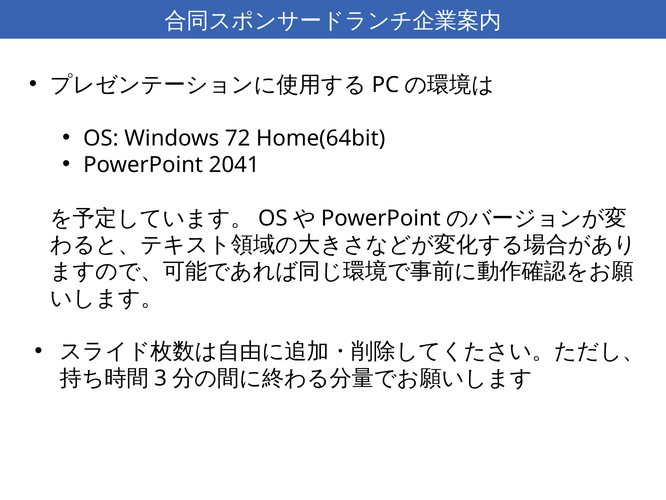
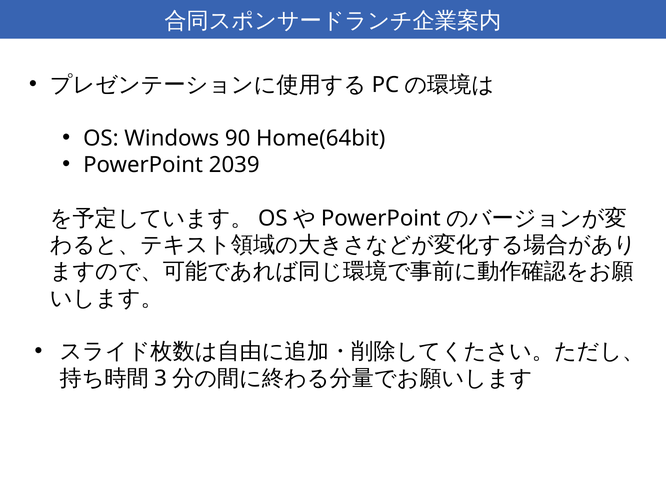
72: 72 -> 90 (238, 138)
2041: 2041 -> 2039 (234, 165)
